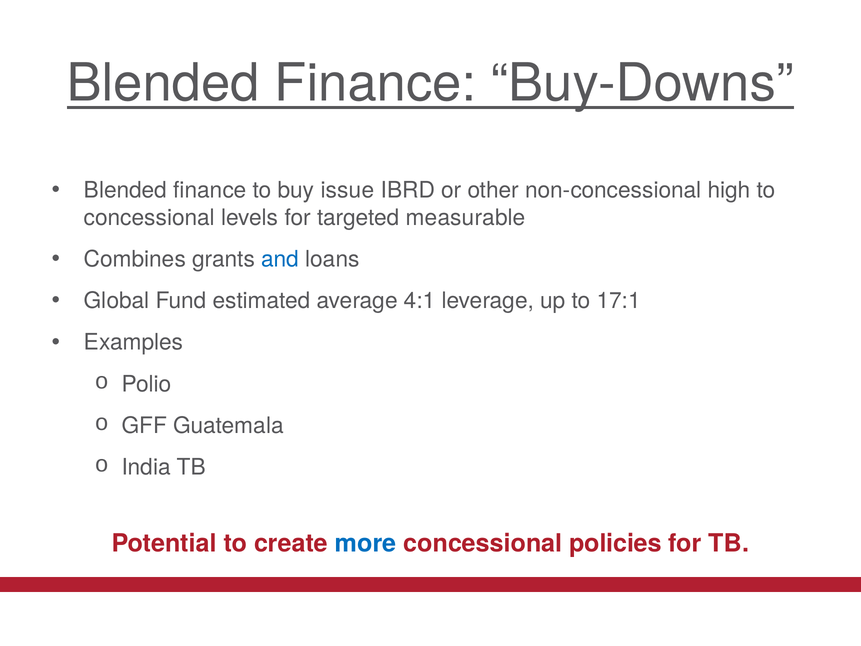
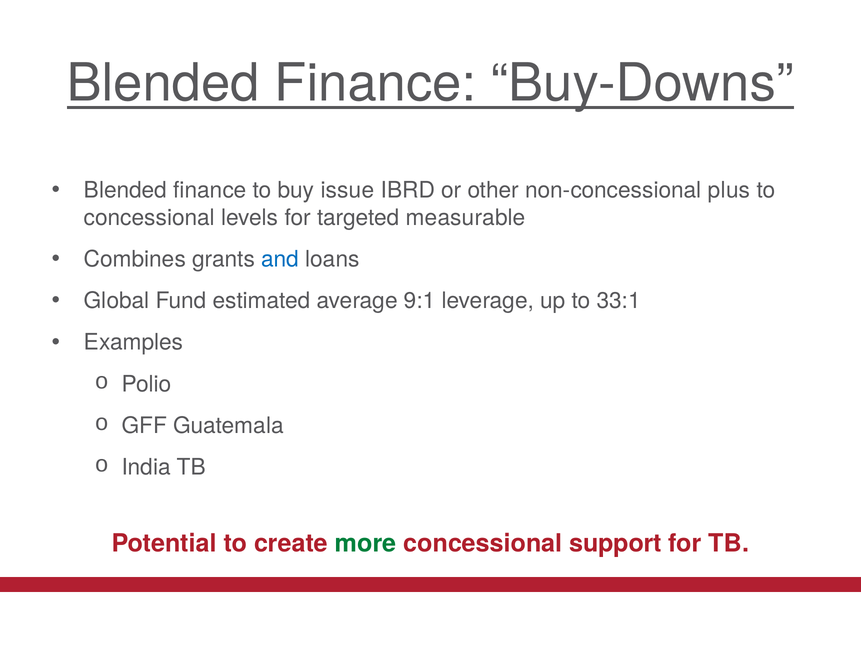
high: high -> plus (729, 190)
4:1: 4:1 -> 9:1 (420, 301)
17:1: 17:1 -> 33:1 (619, 301)
more colour: blue -> green (366, 543)
policies: policies -> support (615, 543)
